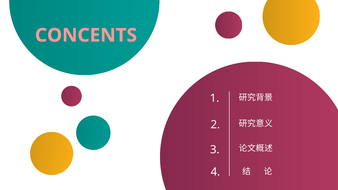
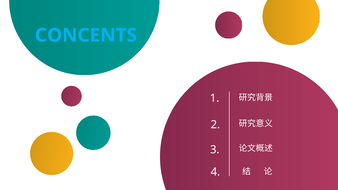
CONCENTS colour: pink -> light blue (86, 35)
